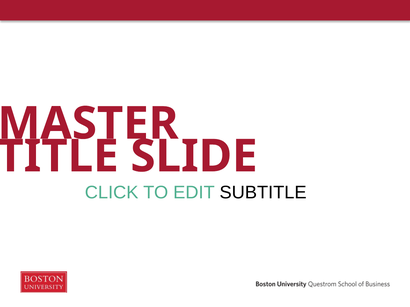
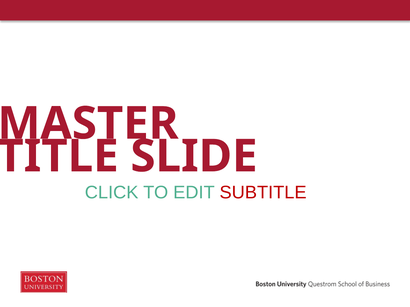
SUBTITLE colour: black -> red (263, 193)
